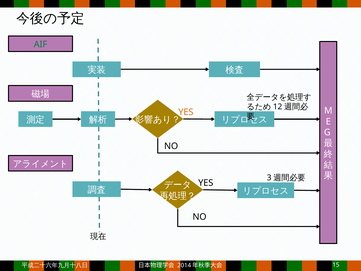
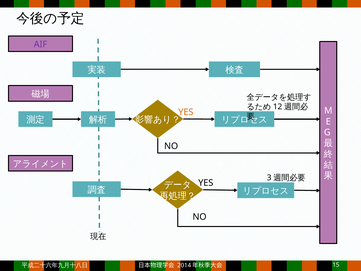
AIF colour: green -> purple (40, 44)
